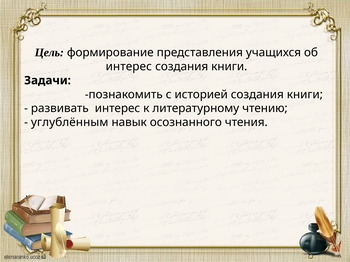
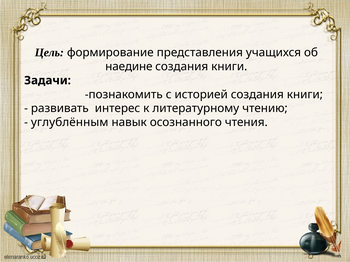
интерес: интерес -> наедине (129, 67)
